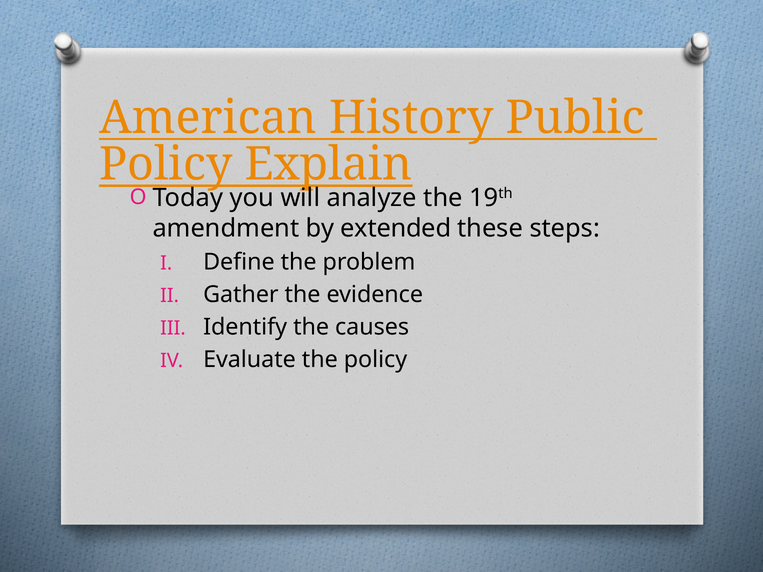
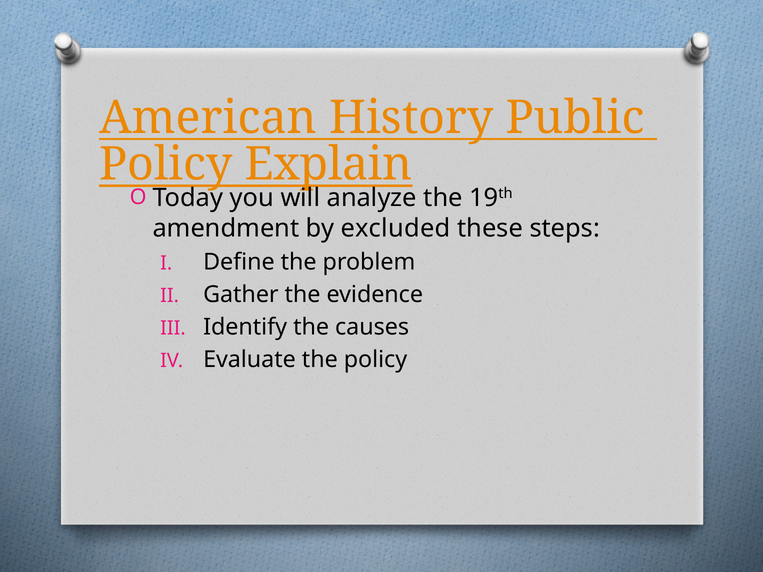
extended: extended -> excluded (396, 228)
